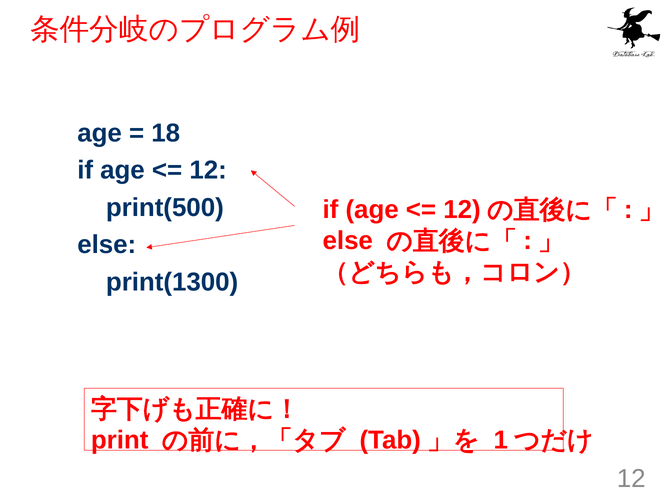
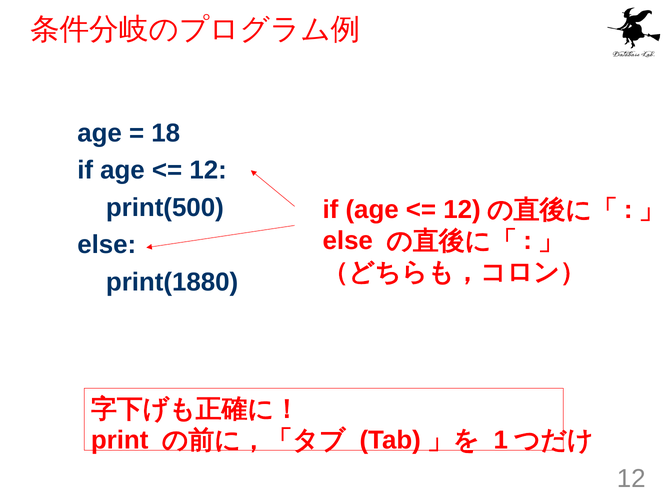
print(1300: print(1300 -> print(1880 (172, 282)
